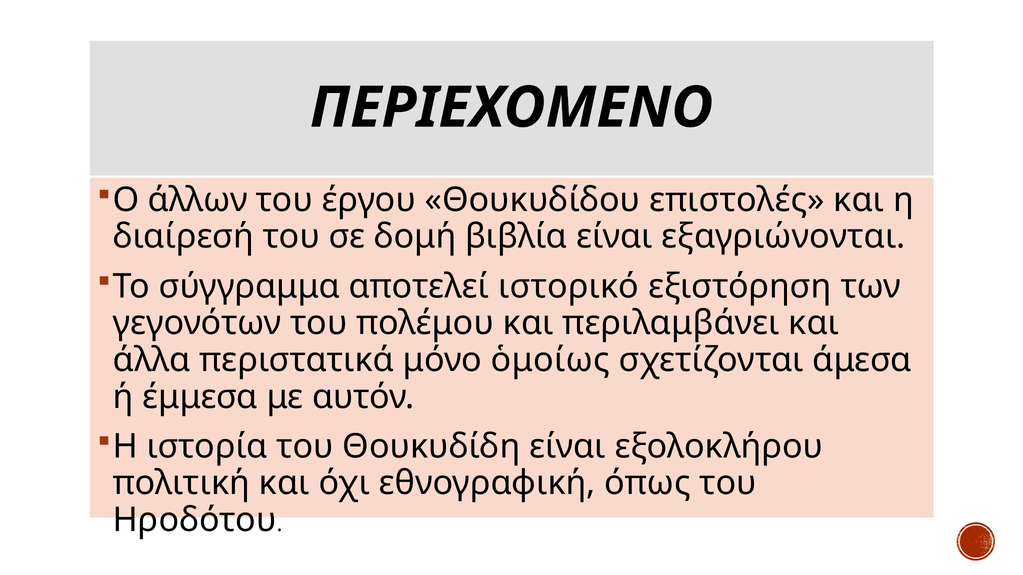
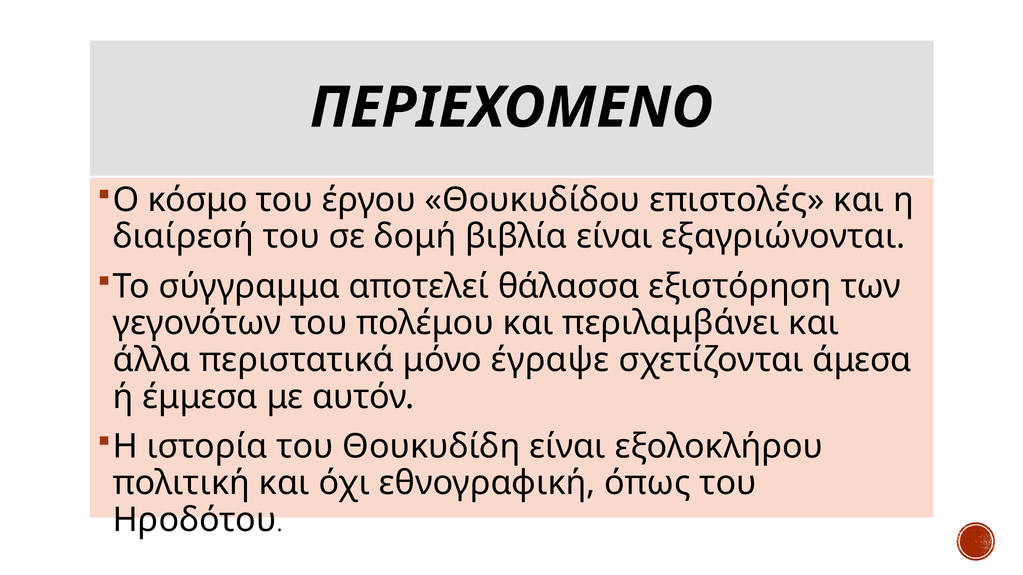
άλλων: άλλων -> κόσμο (198, 200)
ιστορικό: ιστορικό -> θάλασσα (569, 287)
ὁμοίως: ὁμοίως -> έγραψε (550, 360)
